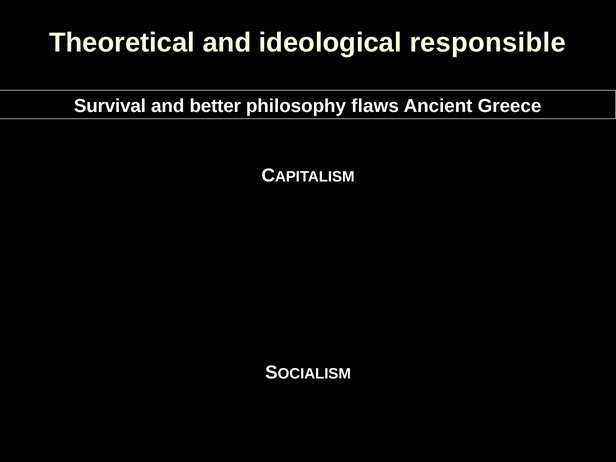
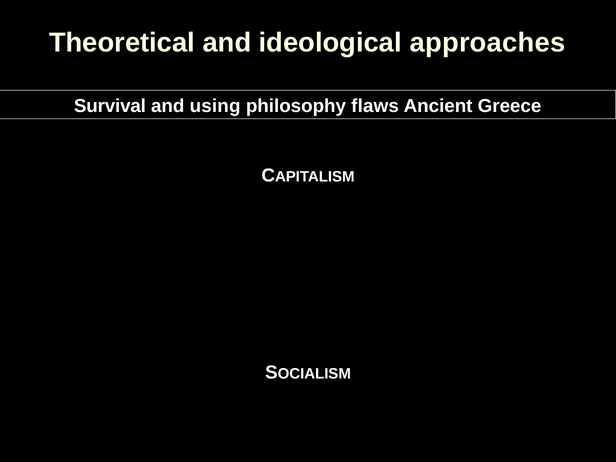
responsible: responsible -> approaches (488, 43)
better: better -> using (215, 106)
